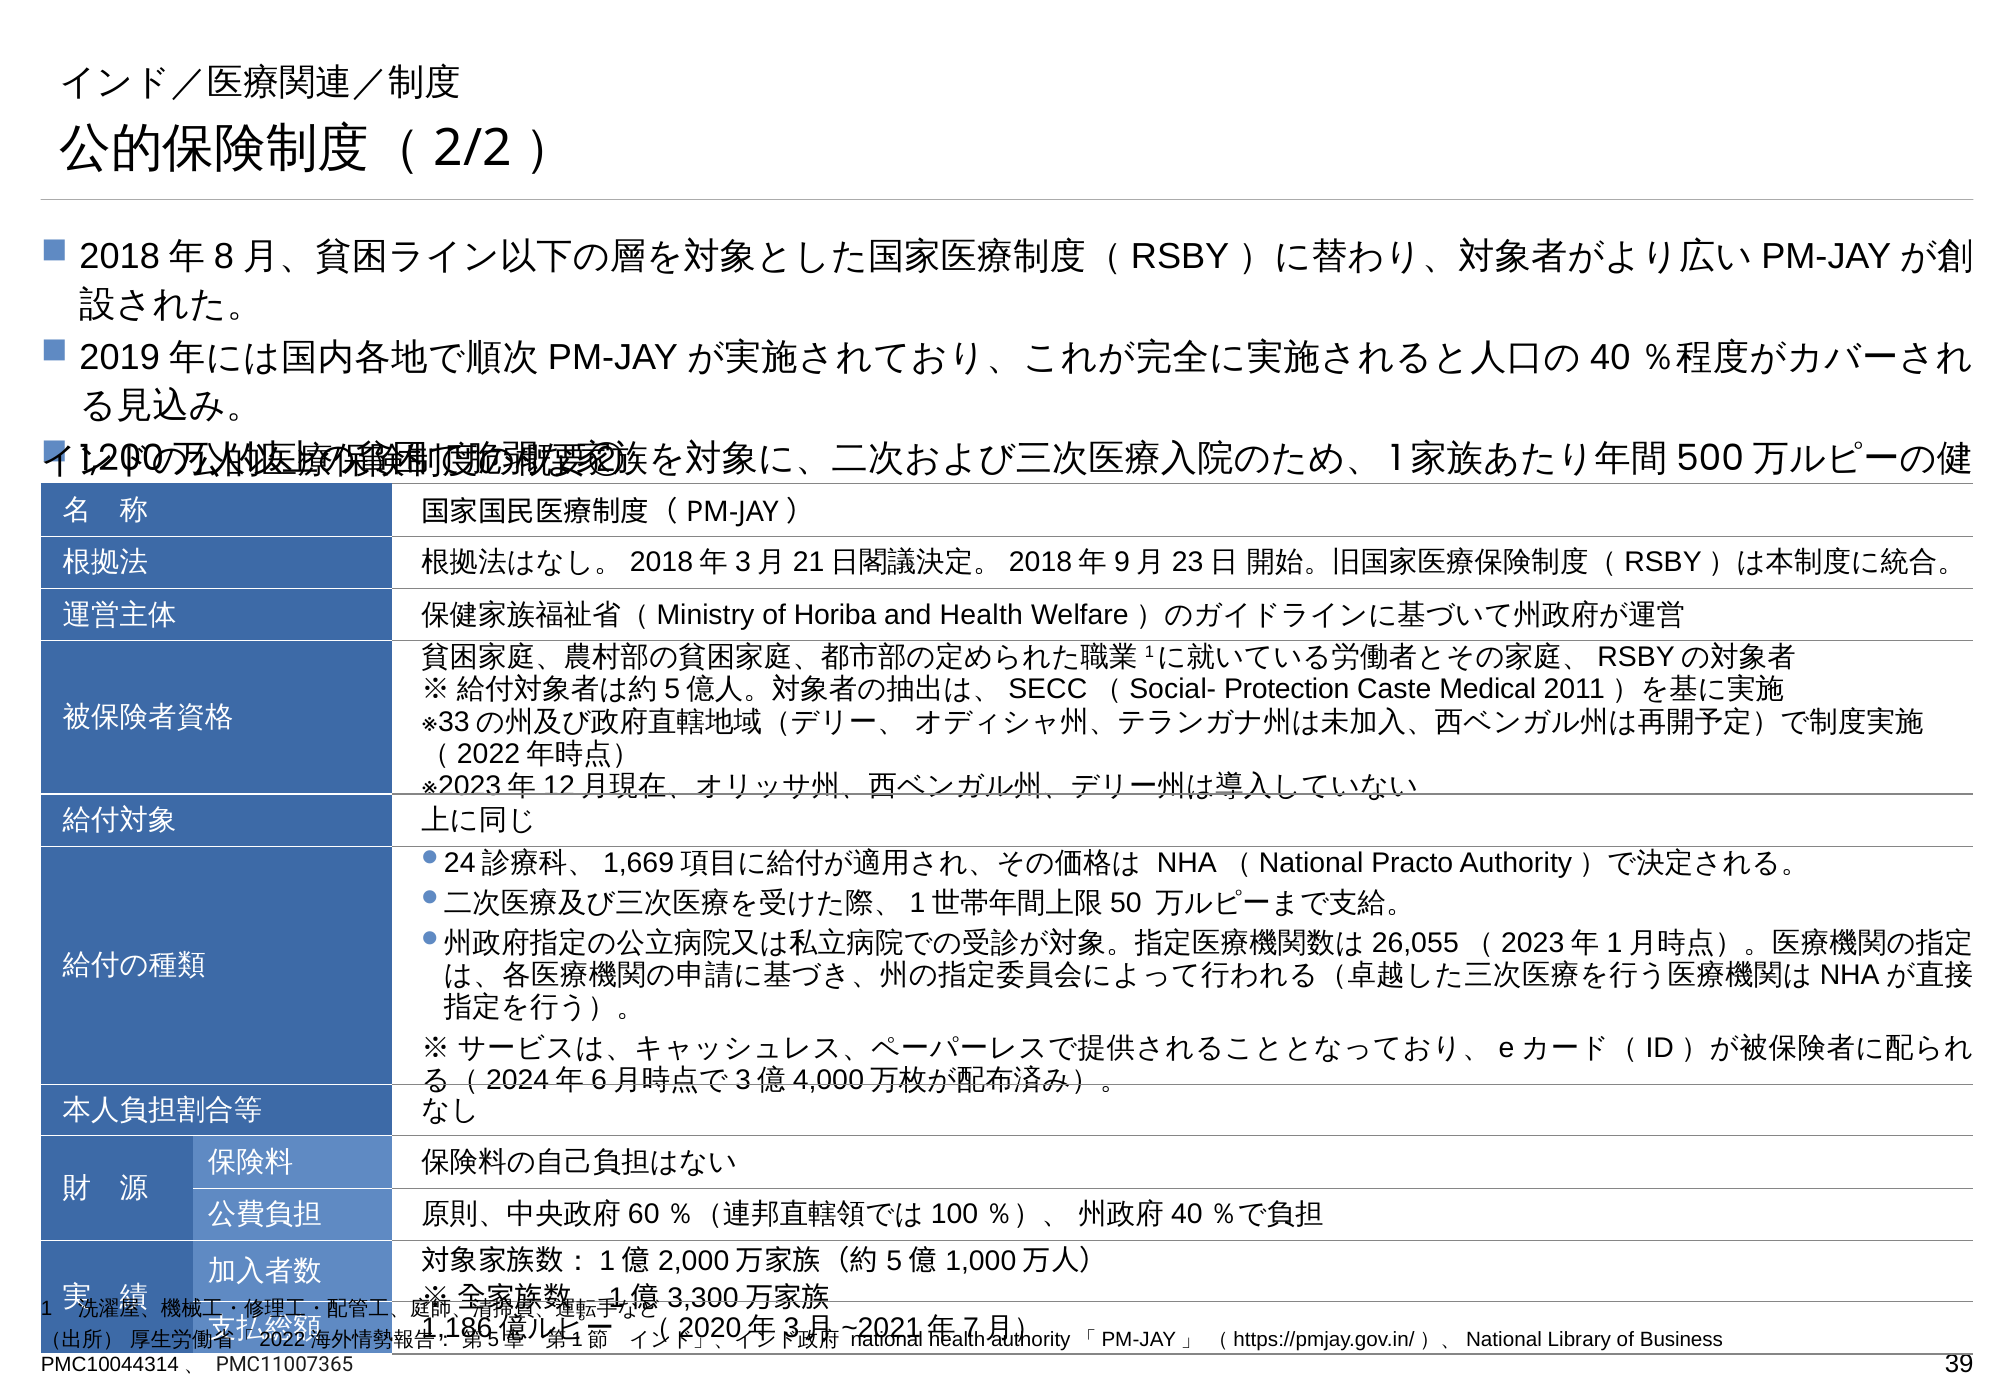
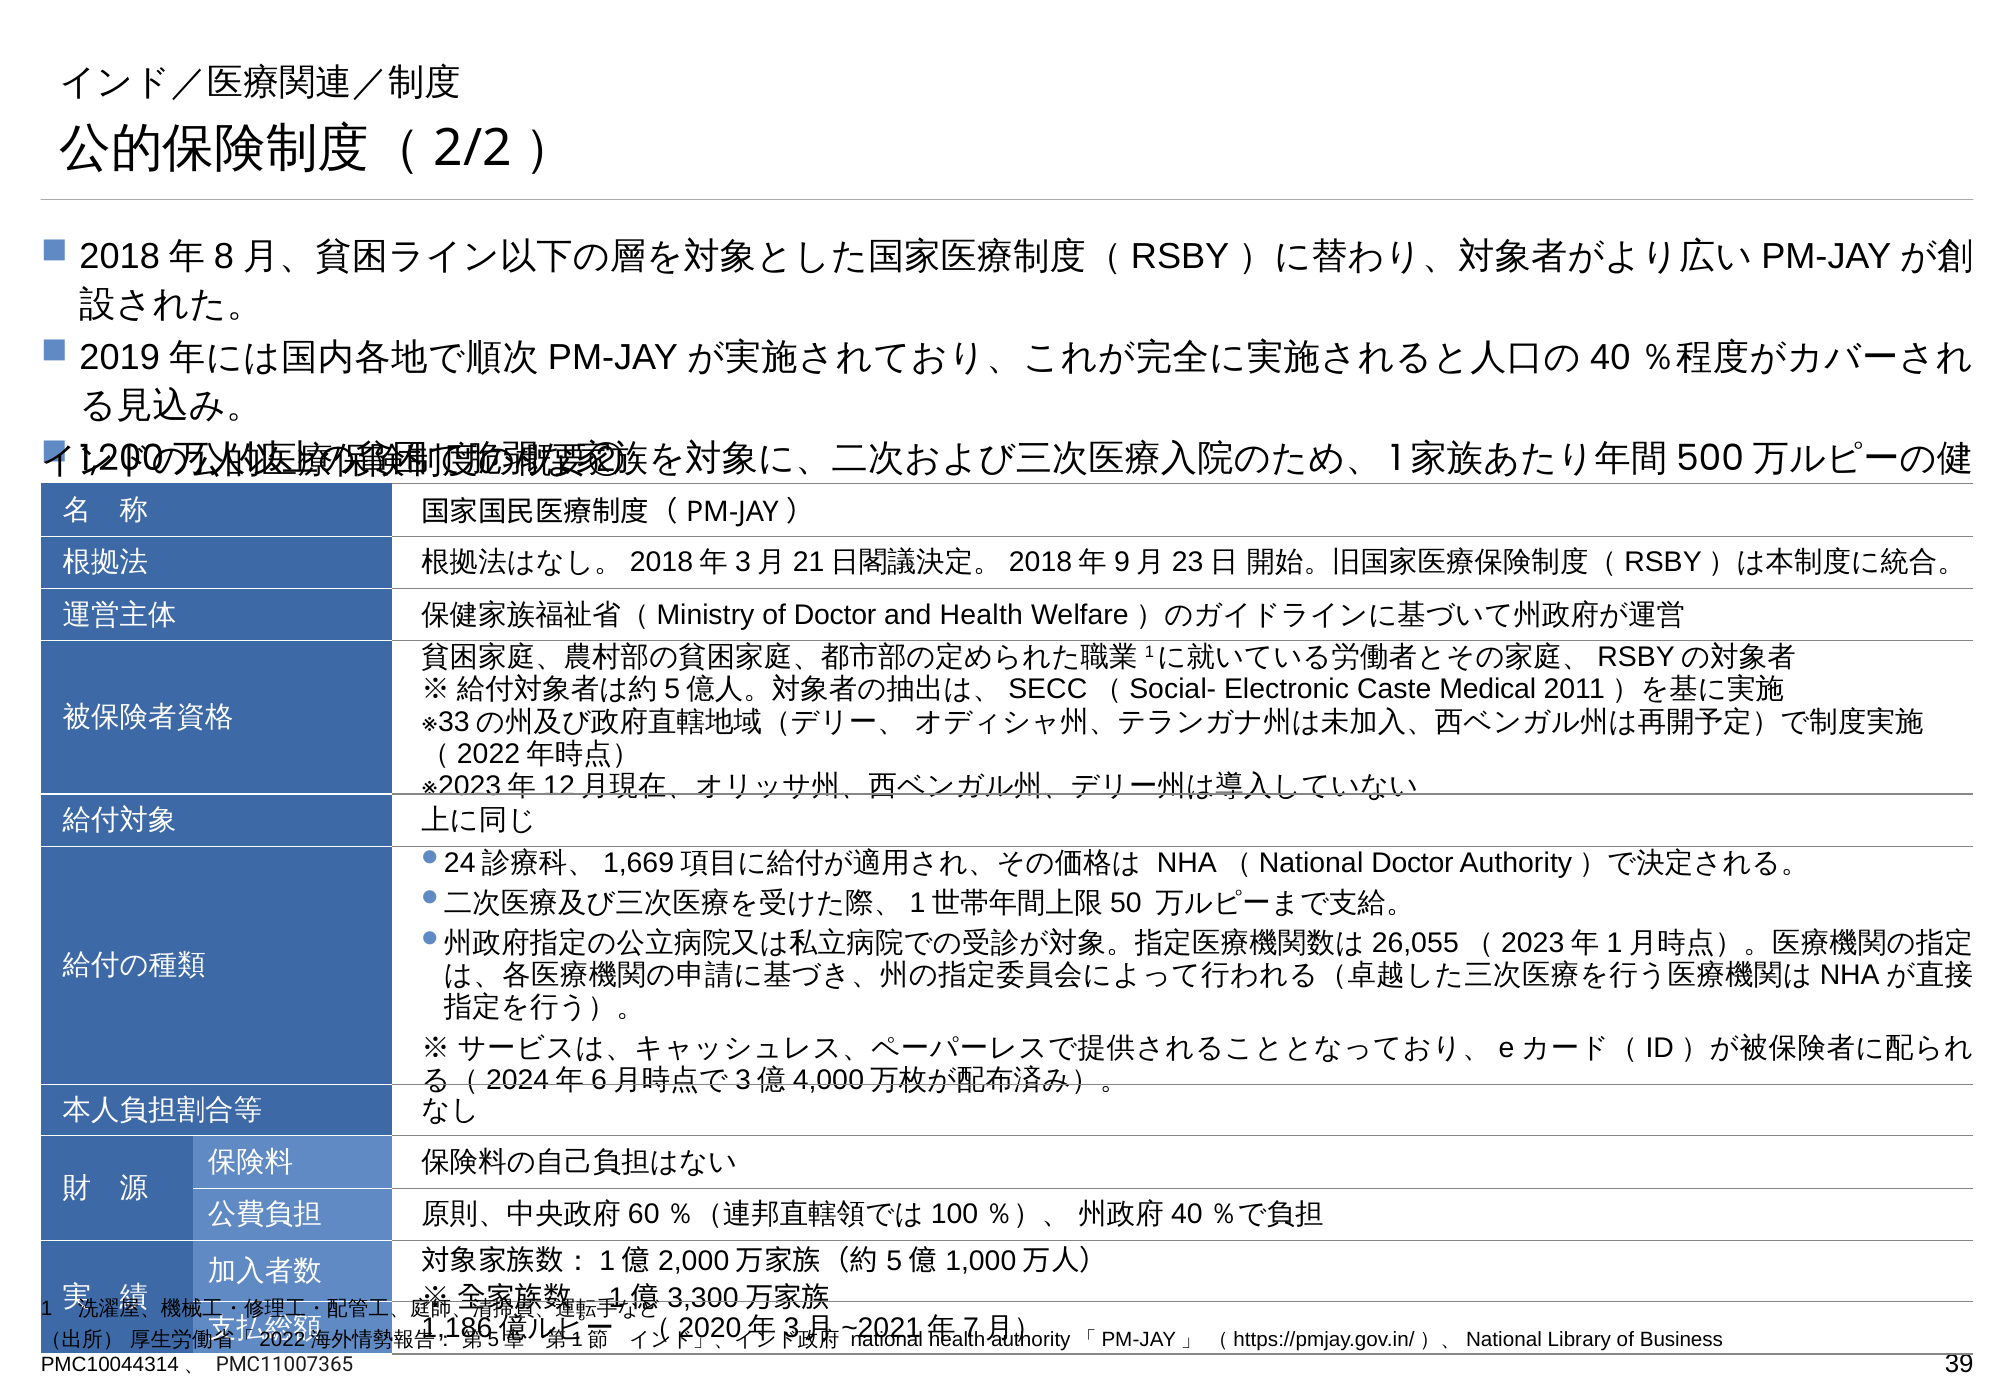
of Horiba: Horiba -> Doctor (835, 615)
Protection: Protection -> Electronic (1287, 690)
National Practo: Practo -> Doctor (1412, 863)
